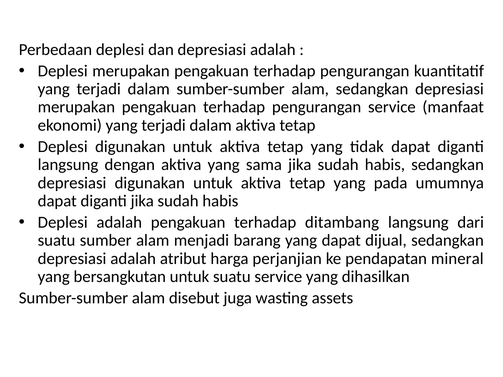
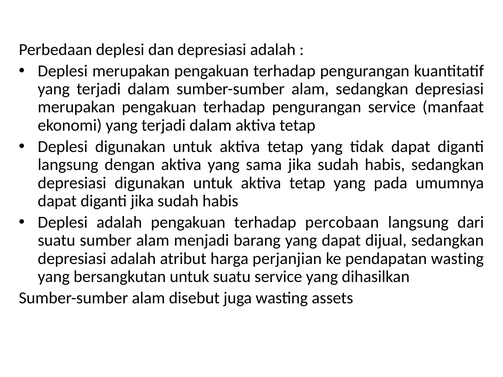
ditambang: ditambang -> percobaan (342, 222)
pendapatan mineral: mineral -> wasting (457, 259)
